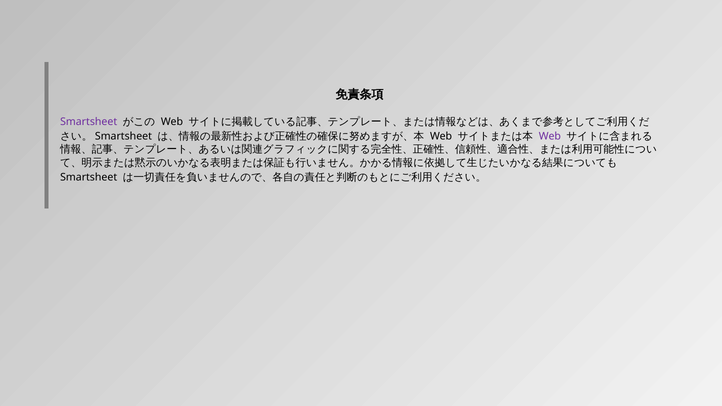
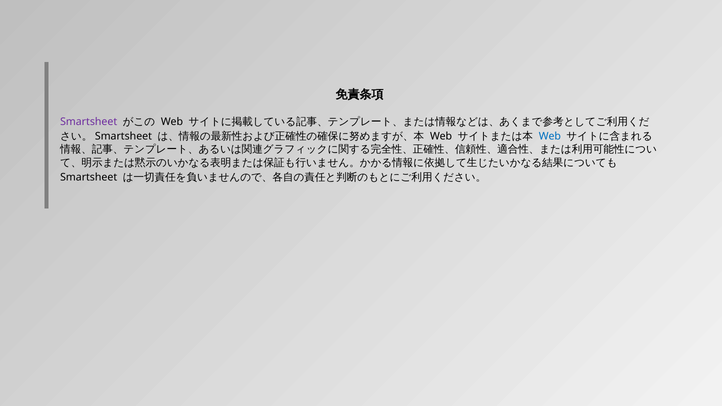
Web colour: purple -> blue (550, 136)
